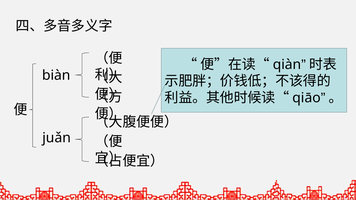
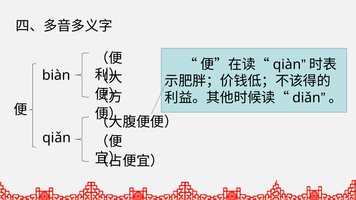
qiāo: qiāo -> diǎn (307, 98)
juǎn: juǎn -> qiǎn (57, 138)
